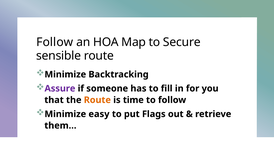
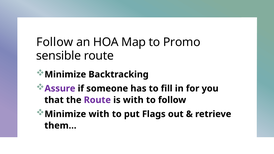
Secure: Secure -> Promo (182, 42)
Route colour: orange -> purple (97, 100)
is time: time -> with (133, 100)
Minimize easy: easy -> with (99, 114)
